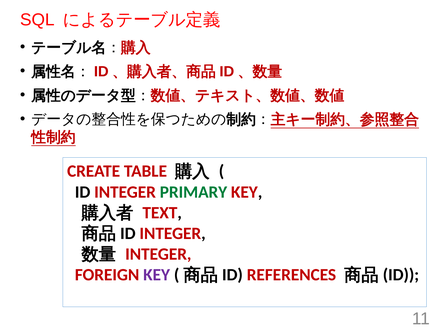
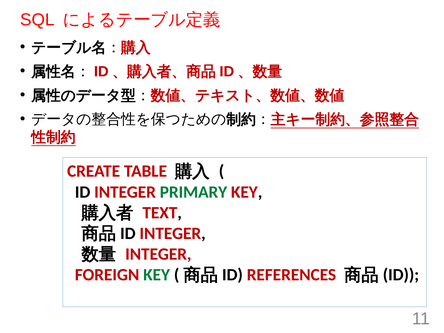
KEY colour: purple -> green (157, 275)
